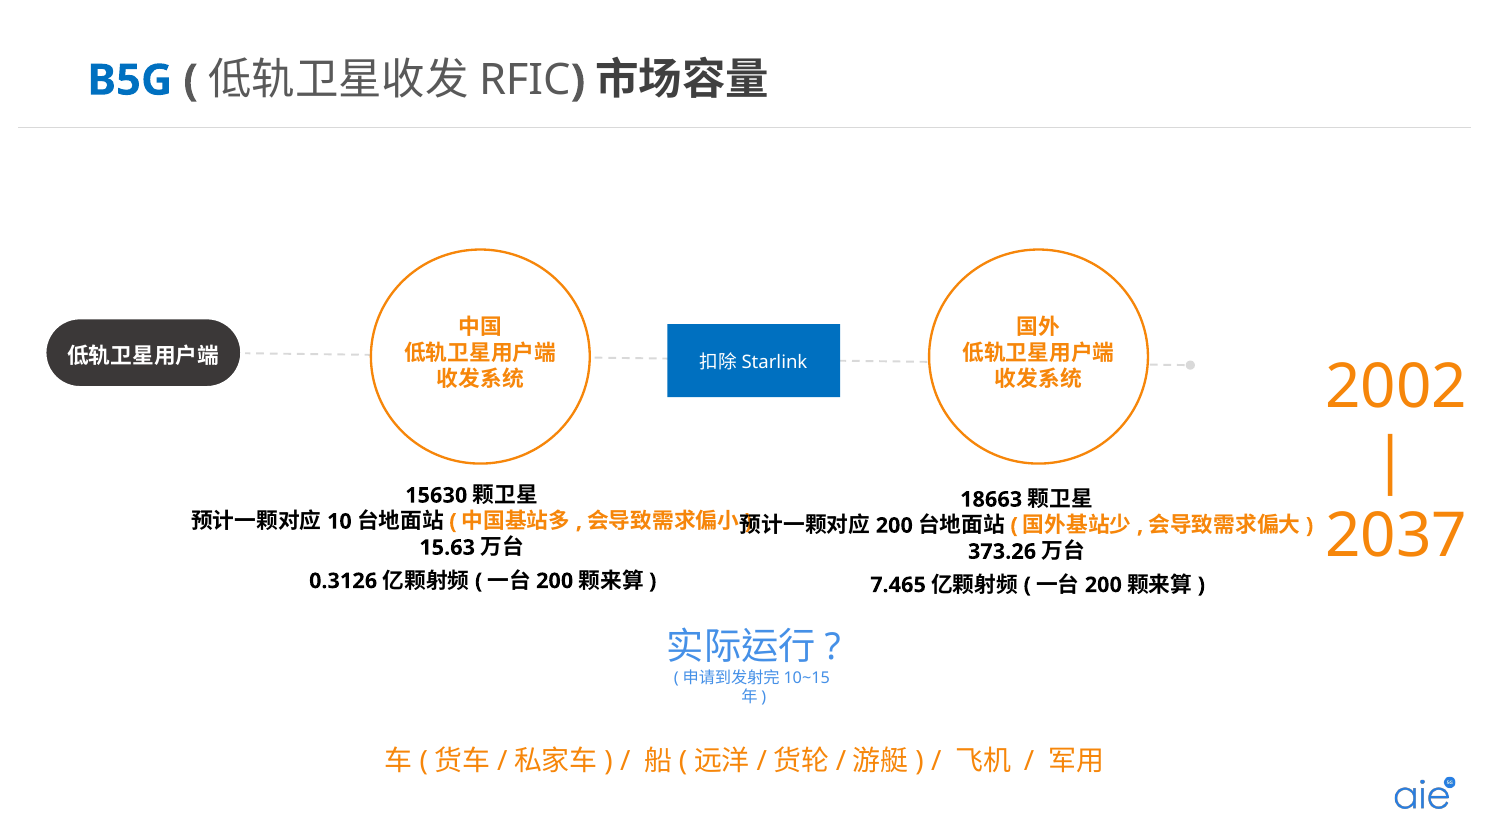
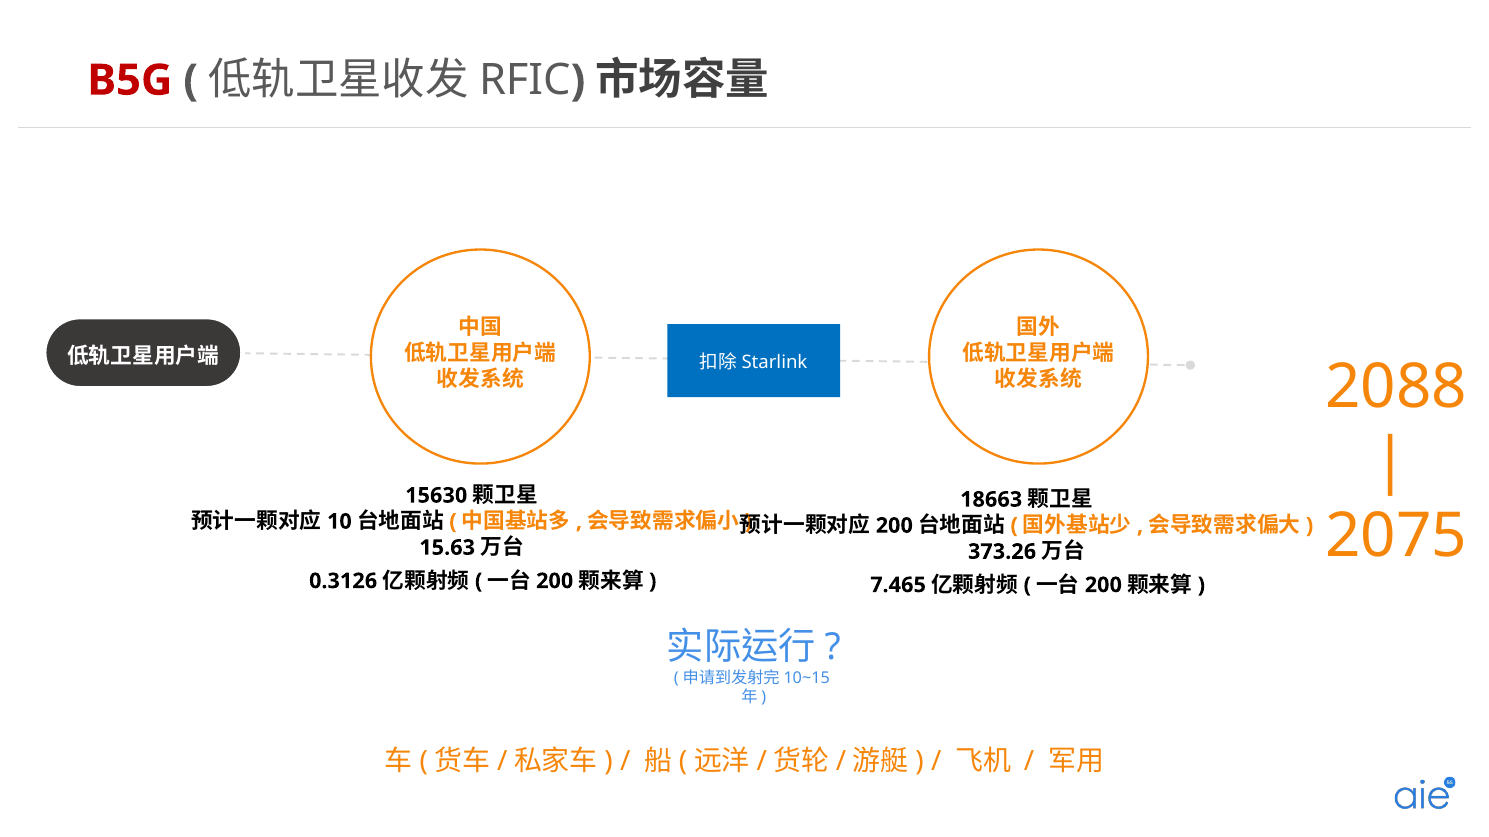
B5G colour: blue -> red (130, 80)
2002: 2002 -> 2088 (1396, 387)
2037: 2037 -> 2075 (1396, 536)
